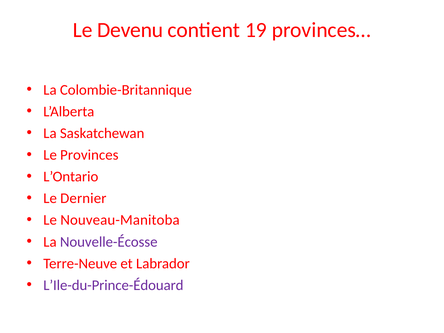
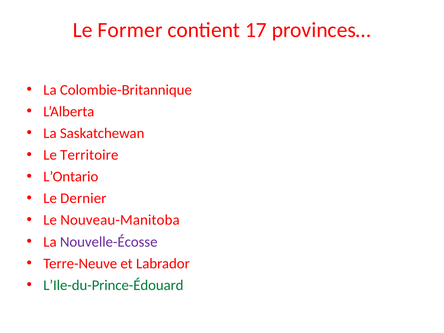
Devenu: Devenu -> Former (130, 30)
19: 19 -> 17 (256, 30)
Provinces: Provinces -> Territoire (89, 155)
L’Ile-du-Prince-Édouard colour: purple -> green (113, 285)
